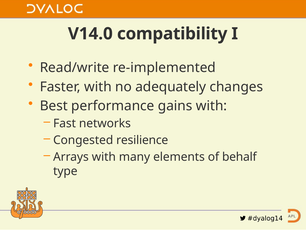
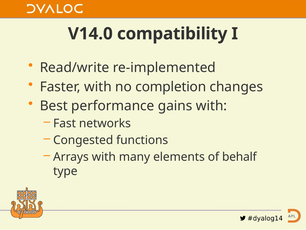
adequately: adequately -> completion (171, 87)
resilience: resilience -> functions (142, 140)
